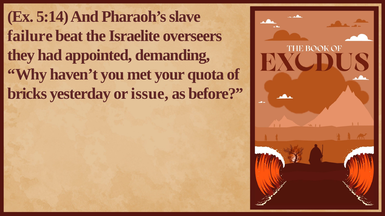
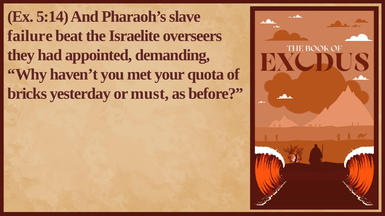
issue: issue -> must (150, 94)
